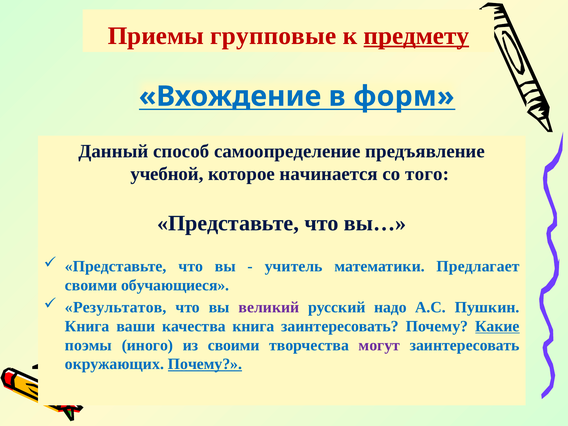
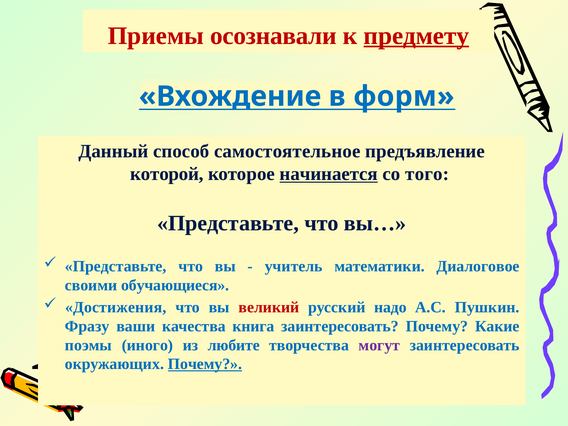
групповые: групповые -> осознавали (273, 36)
самоопределение: самоопределение -> самостоятельное (287, 151)
учебной: учебной -> которой (167, 174)
начинается underline: none -> present (329, 174)
Предлагает: Предлагает -> Диалоговое (478, 266)
Результатов: Результатов -> Достижения (116, 307)
великий colour: purple -> red (269, 307)
Книга: Книга -> Фразу (87, 326)
Какие underline: present -> none (497, 326)
из своими: своими -> любите (234, 345)
